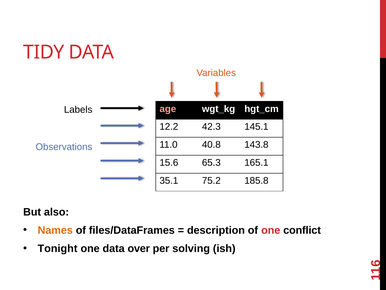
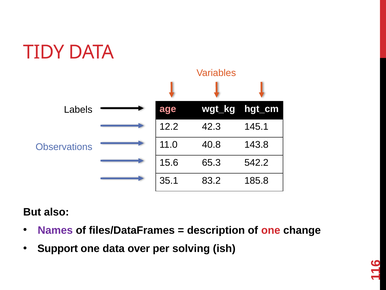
165.1: 165.1 -> 542.2 (256, 162)
75.2: 75.2 -> 83.2 (211, 180)
Names colour: orange -> purple (55, 230)
conflict: conflict -> change (302, 230)
Tonight: Tonight -> Support (58, 248)
